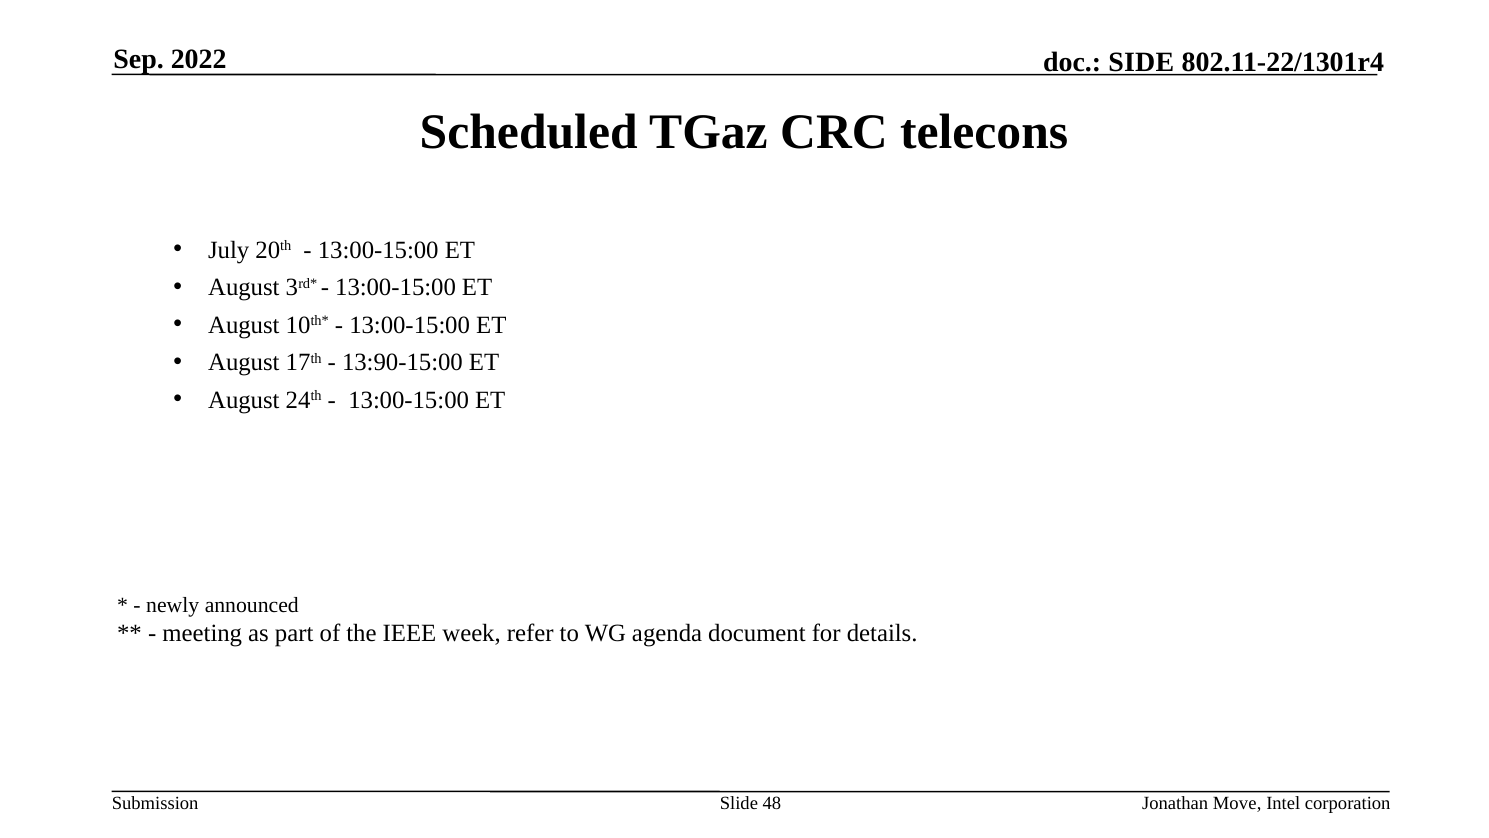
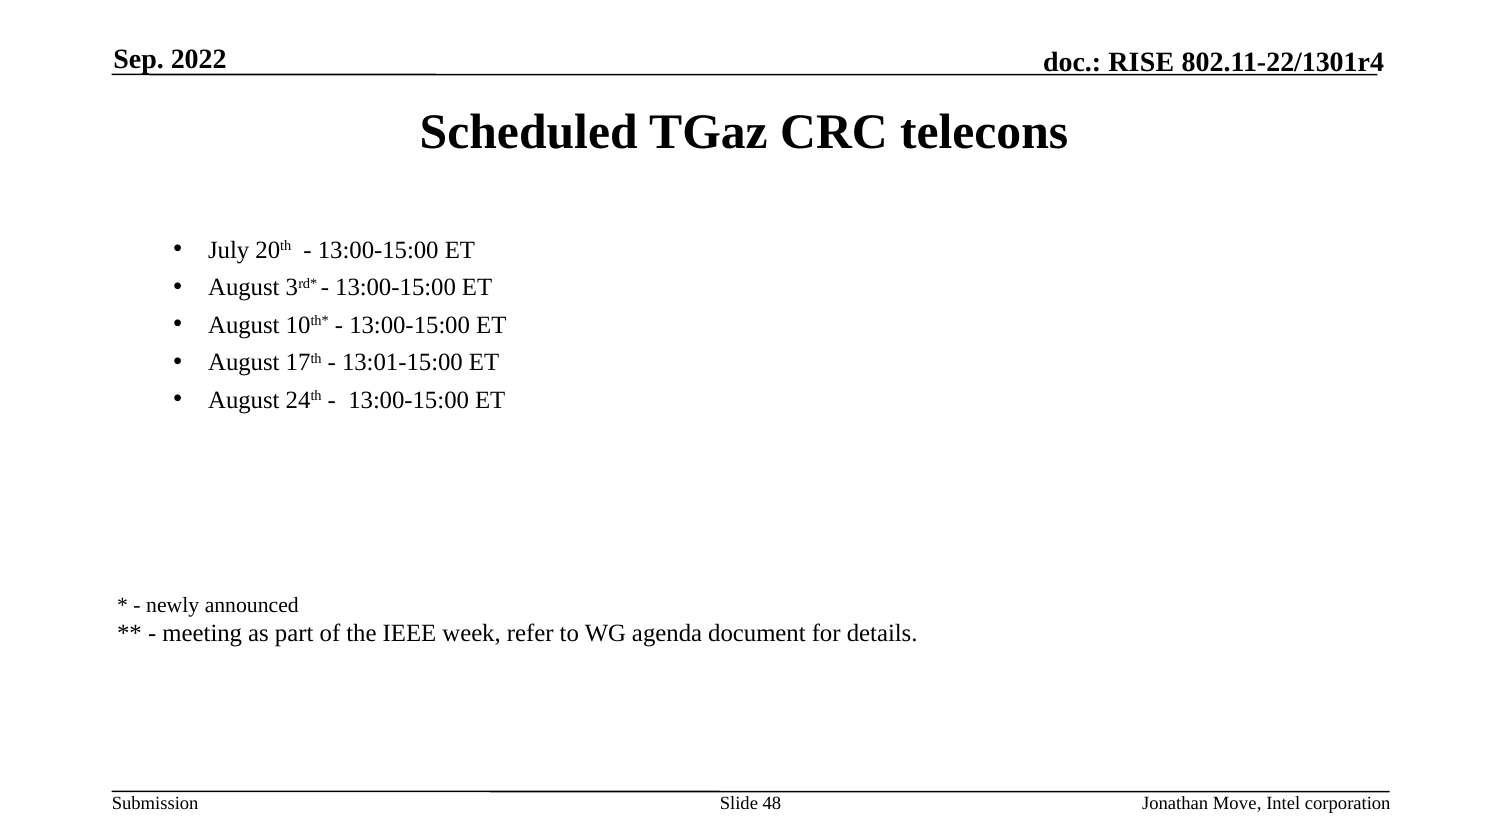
SIDE: SIDE -> RISE (1141, 62)
13:90-15:00: 13:90-15:00 -> 13:01-15:00 (402, 363)
